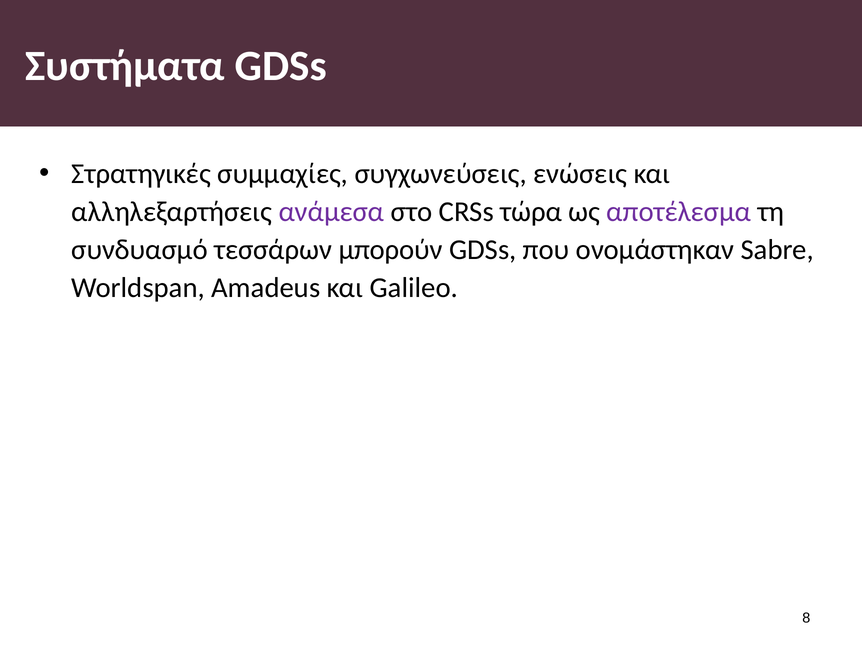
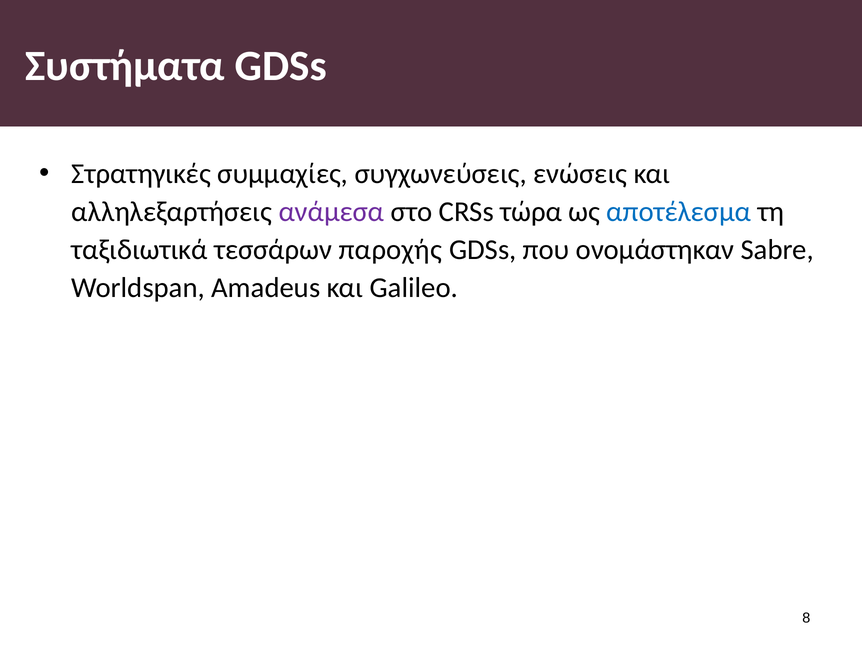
αποτέλεσμα colour: purple -> blue (679, 212)
συνδυασμό: συνδυασμό -> ταξιδιωτικά (140, 250)
μπορούν: μπορούν -> παροχής (390, 250)
